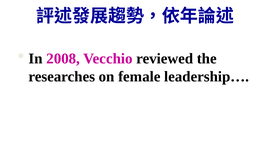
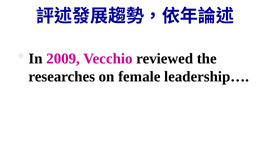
2008: 2008 -> 2009 (63, 59)
